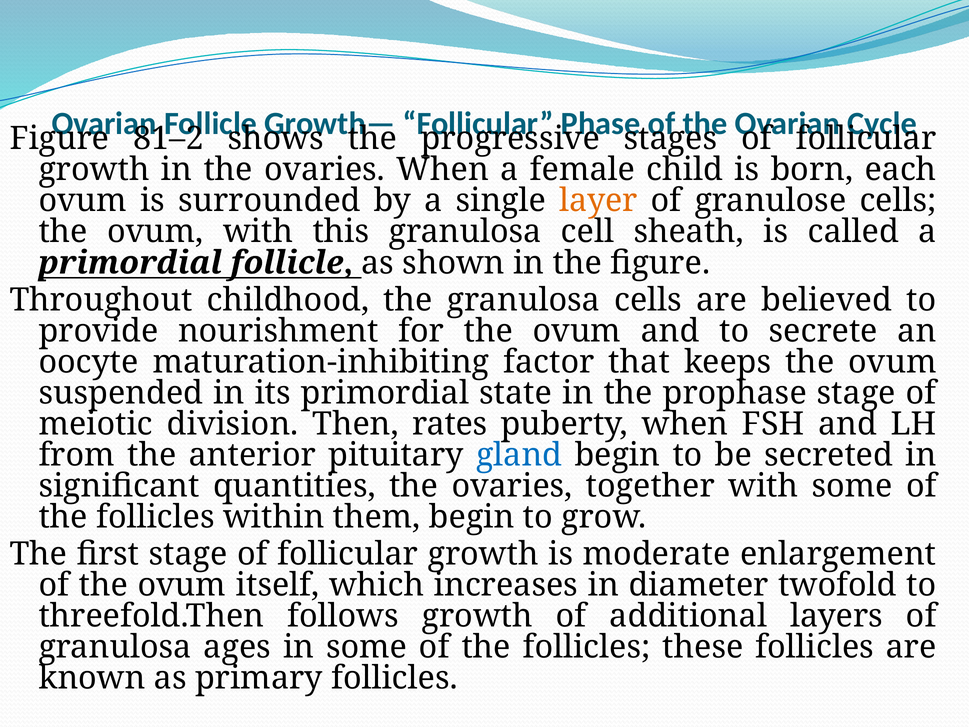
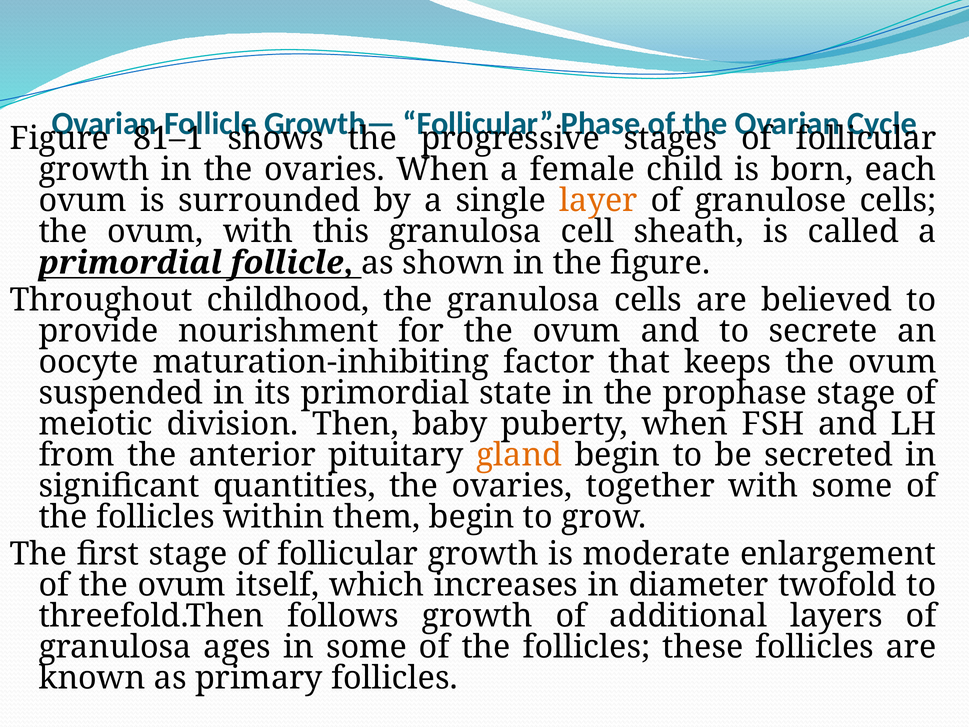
81–2: 81–2 -> 81–1 (168, 139)
rates: rates -> baby (450, 424)
gland colour: blue -> orange (519, 455)
